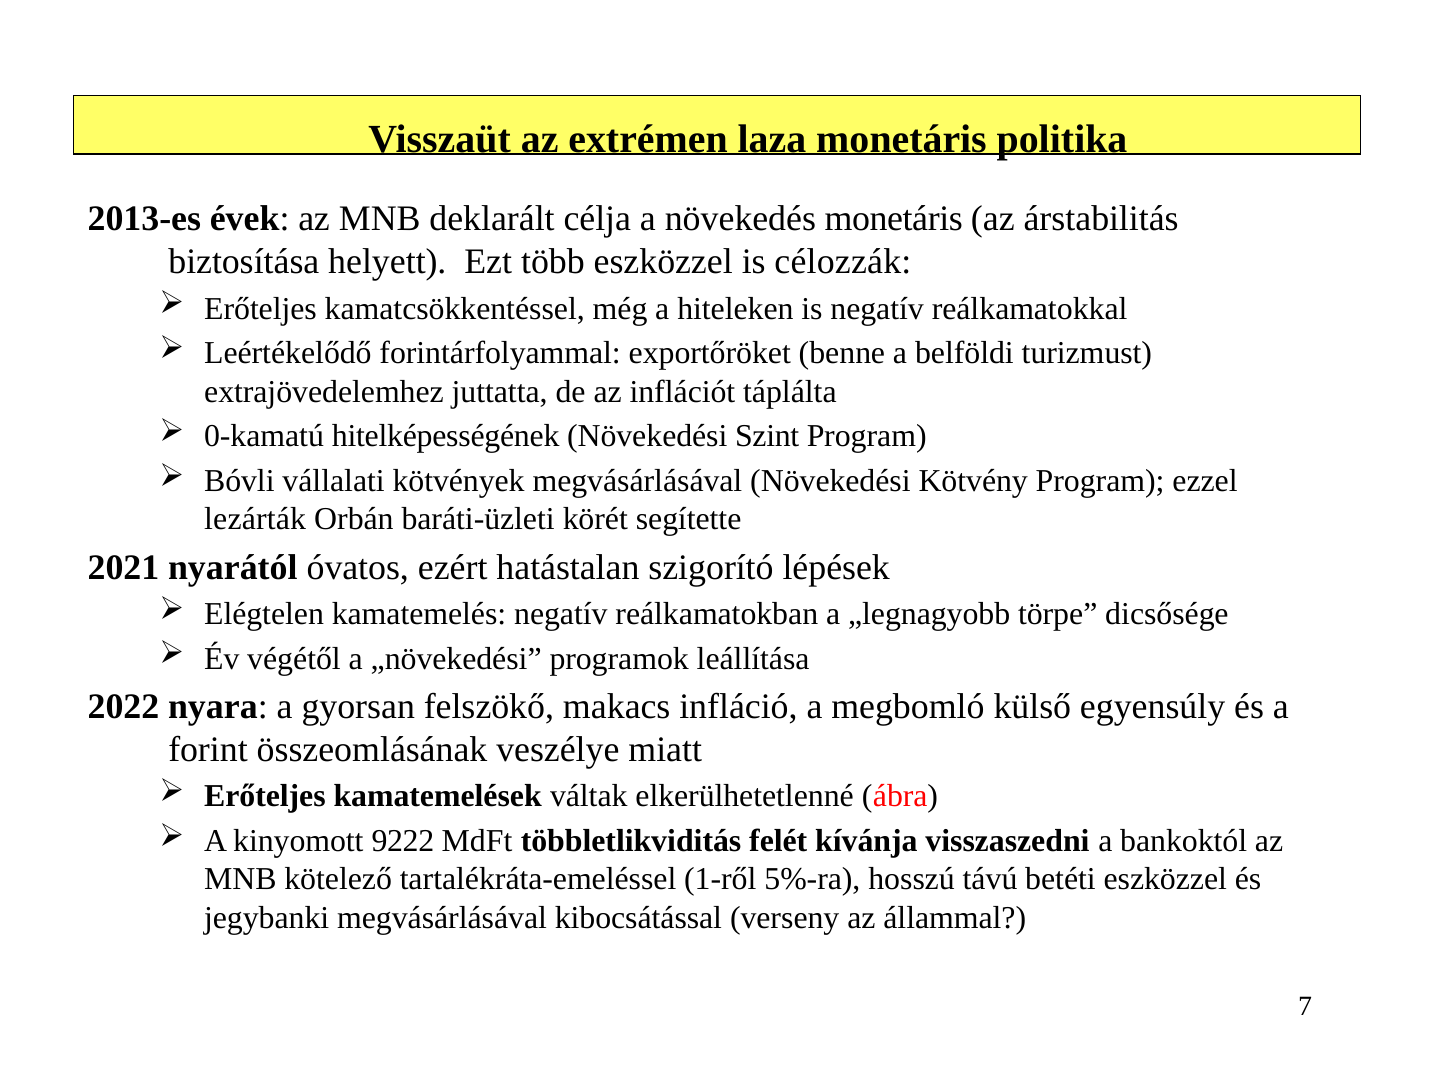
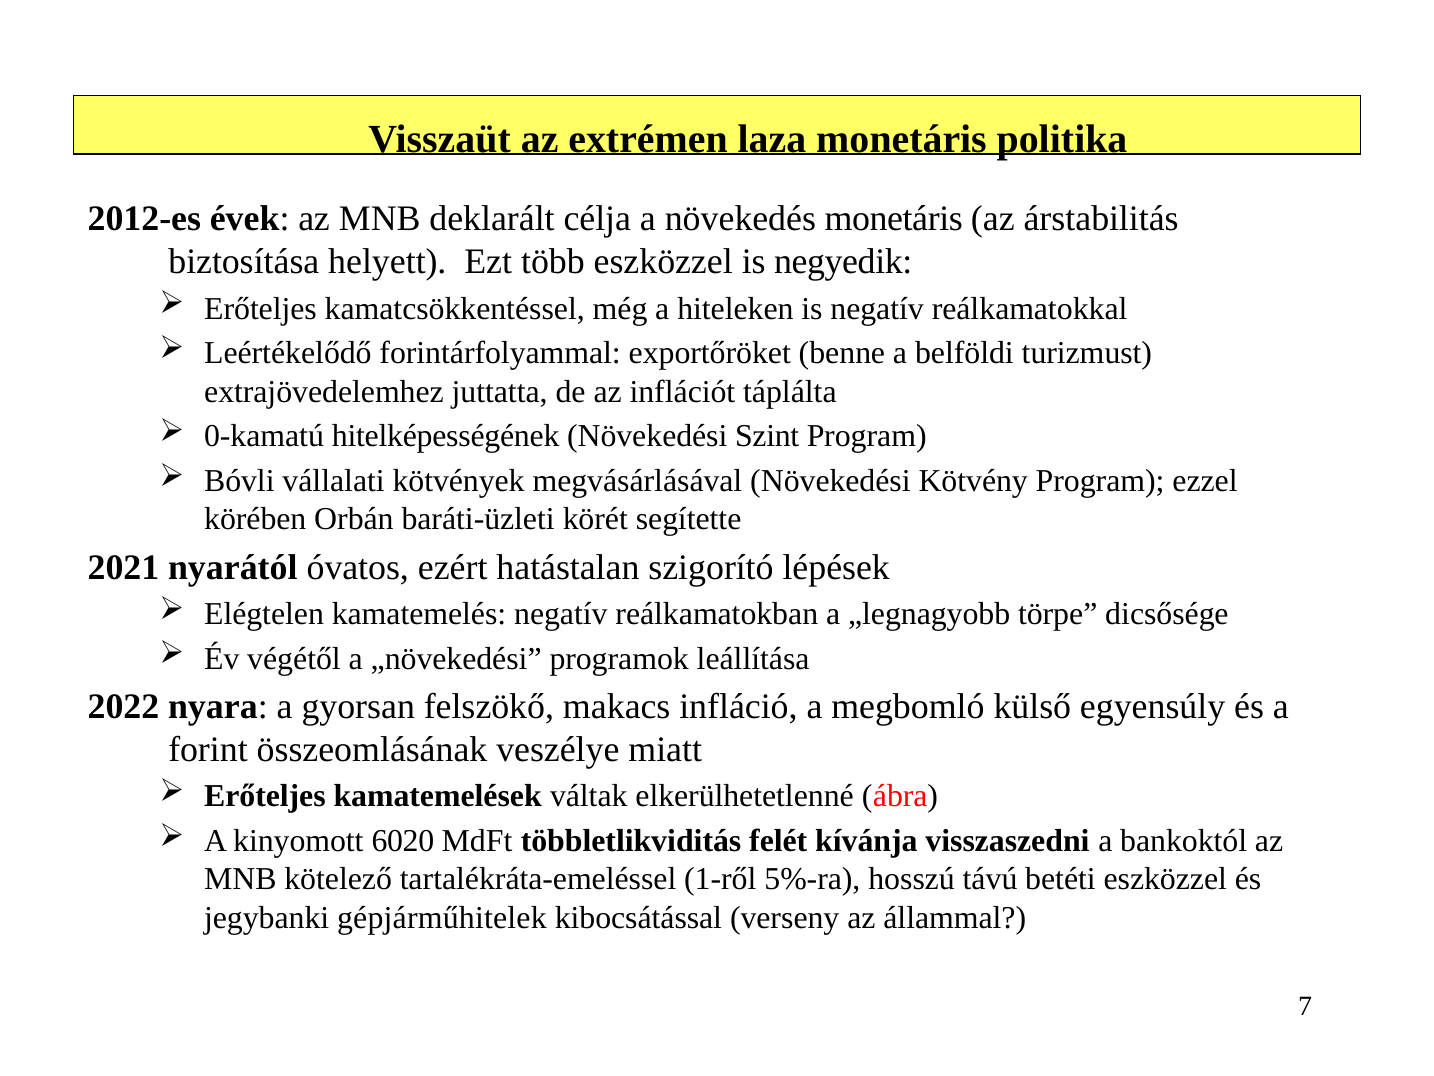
2013-es: 2013-es -> 2012-es (144, 219)
célozzák: célozzák -> negyedik (843, 262)
lezárták: lezárták -> körében (255, 519)
9222: 9222 -> 6020 (403, 841)
jegybanki megvásárlásával: megvásárlásával -> gépjárműhitelek (442, 917)
